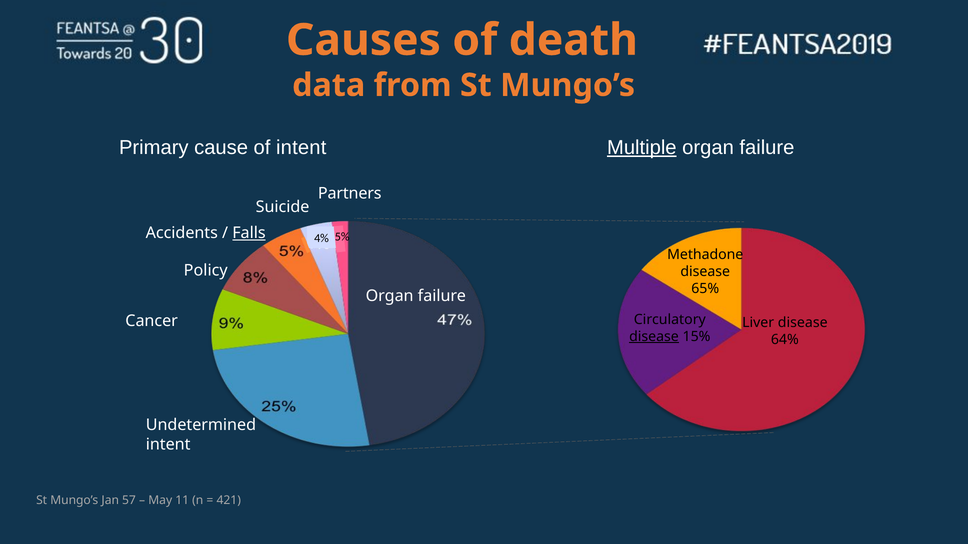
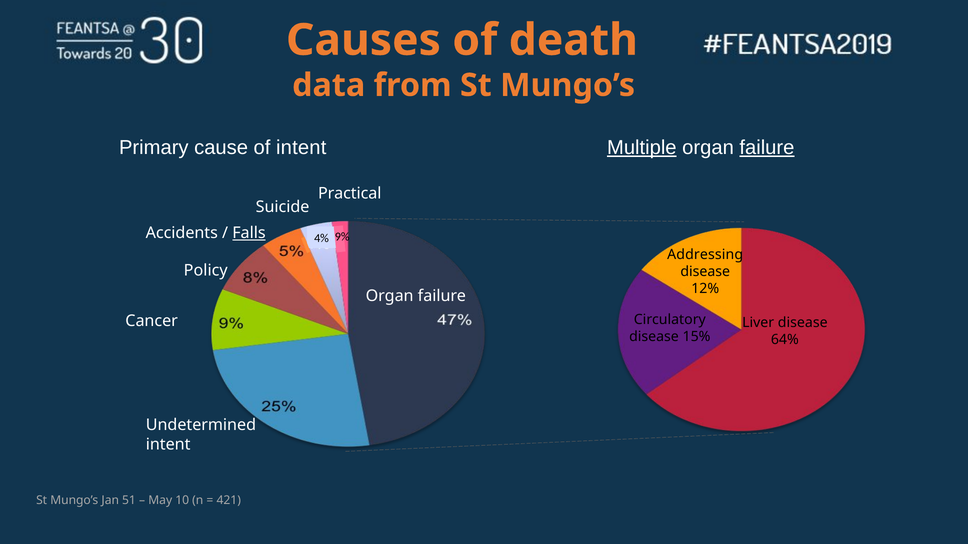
failure underline: none -> present (767, 148)
Partners: Partners -> Practical (350, 194)
5%: 5% -> 9% (342, 237)
Methadone: Methadone -> Addressing (705, 255)
65%: 65% -> 12% (705, 289)
disease underline: present -> none (654, 337)
57: 57 -> 51 (129, 501)
11: 11 -> 10 (182, 501)
